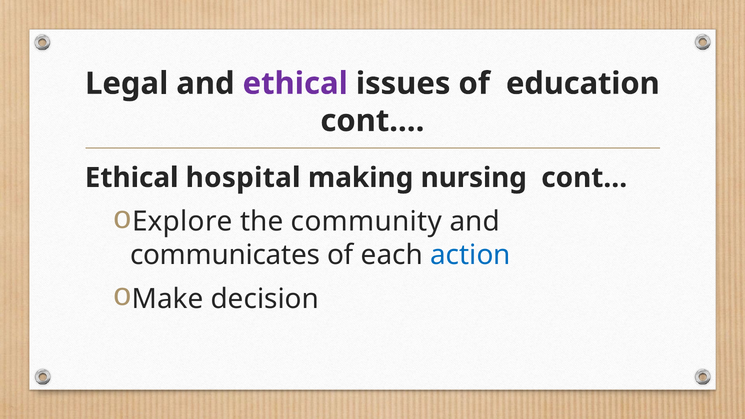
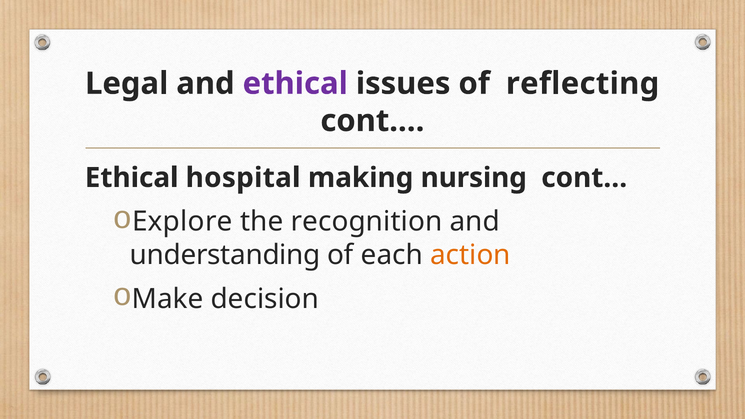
education: education -> reflecting (583, 84)
community: community -> recognition (366, 222)
communicates: communicates -> understanding (225, 255)
action colour: blue -> orange (470, 255)
